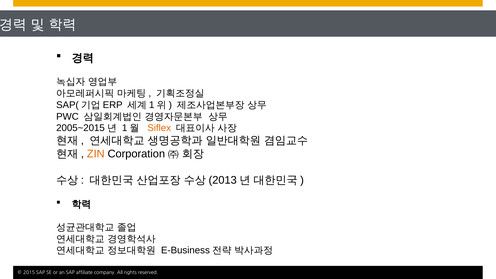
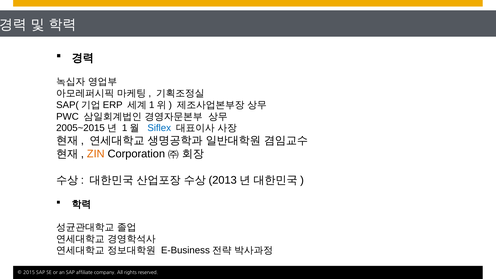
Siflex colour: orange -> blue (159, 128)
